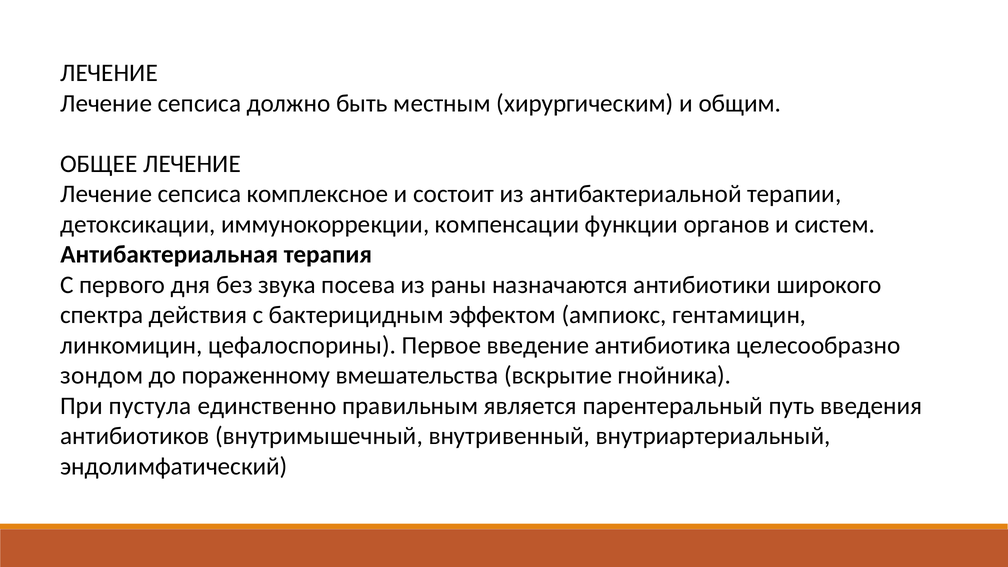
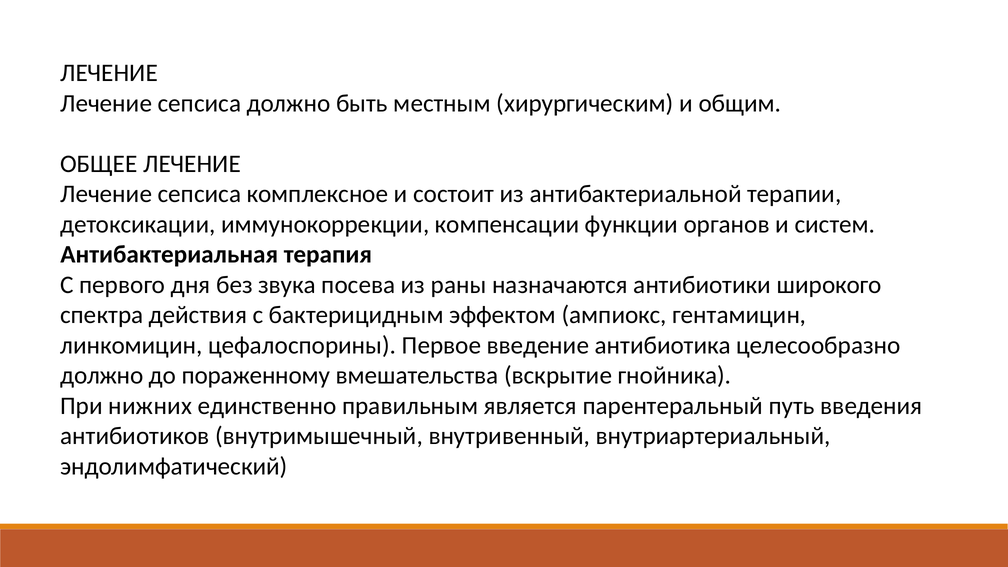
зондом: зондом -> должно (102, 376)
пустула: пустула -> нижних (150, 406)
